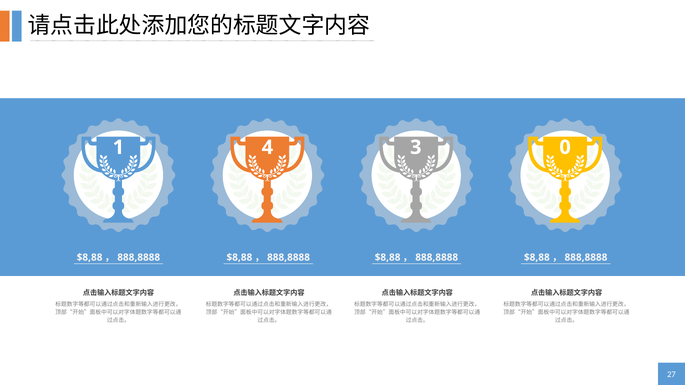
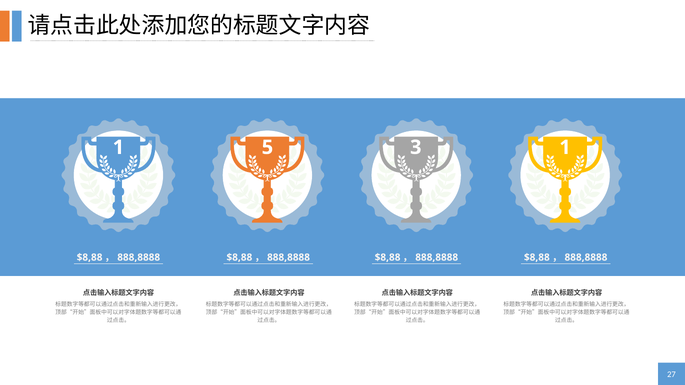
4: 4 -> 5 (267, 147)
3 0: 0 -> 1 (565, 147)
